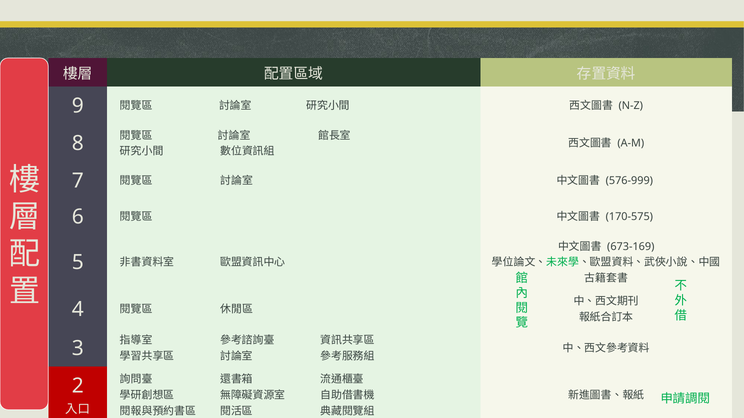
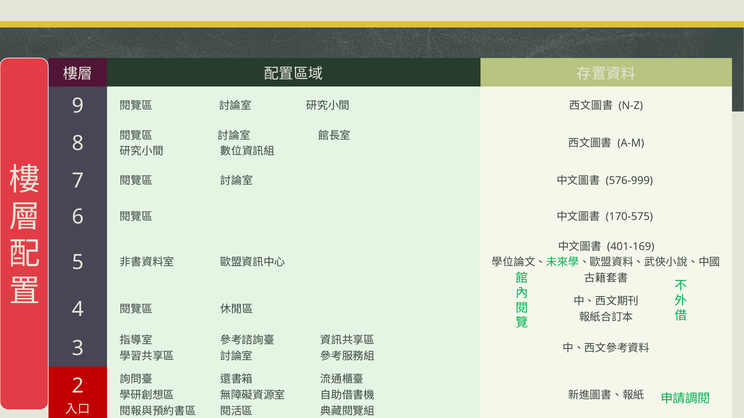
673-169: 673-169 -> 401-169 (631, 247)
